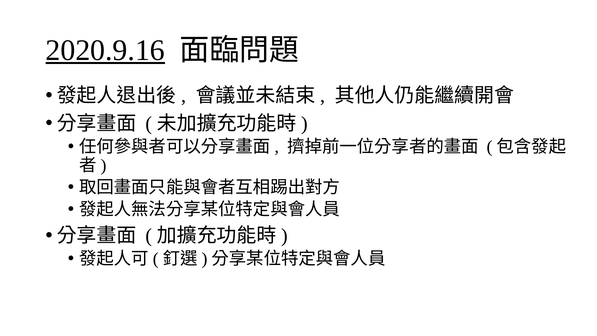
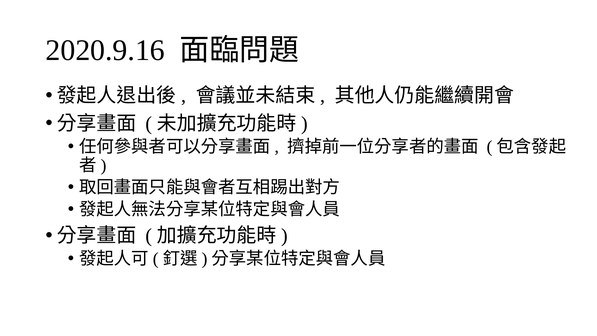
2020.9.16 underline: present -> none (105, 50)
